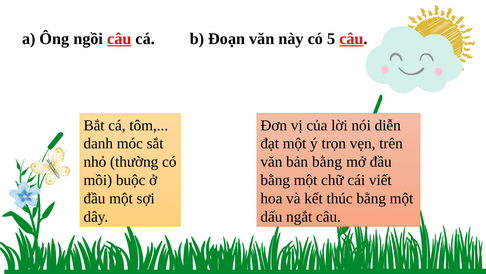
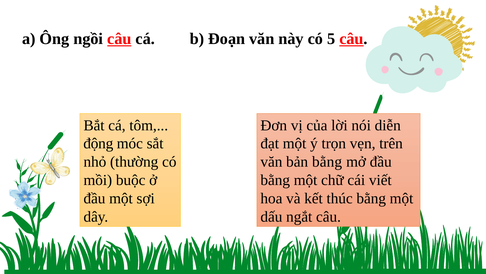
danh: danh -> động (98, 143)
